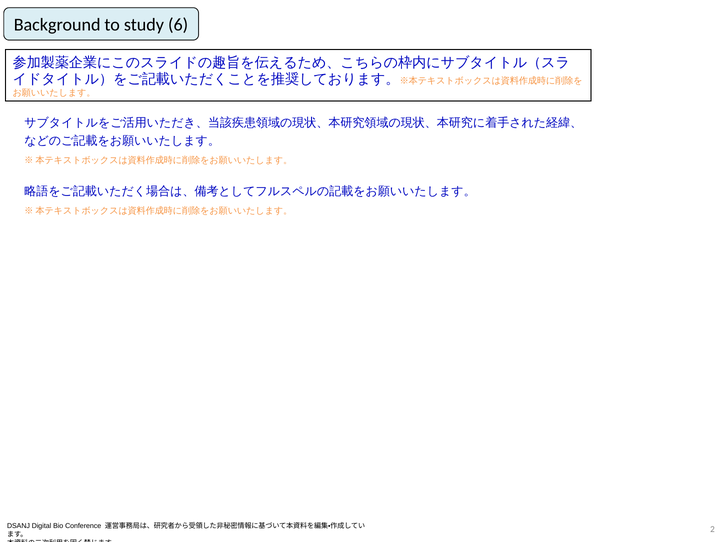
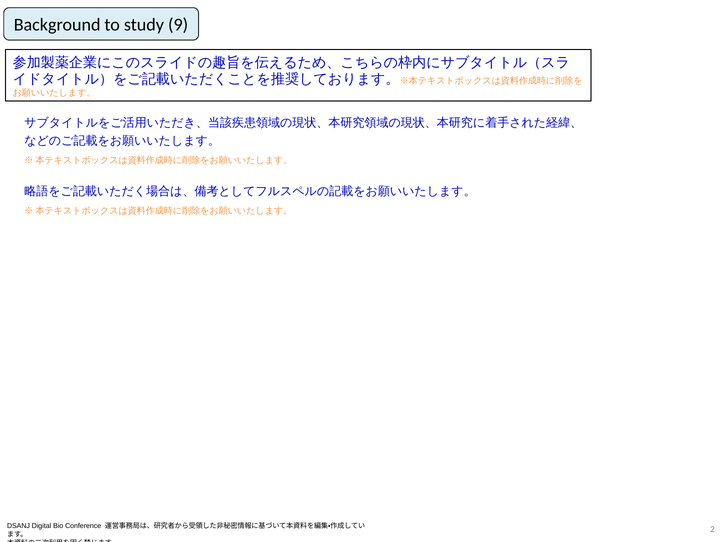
6: 6 -> 9 (178, 25)
